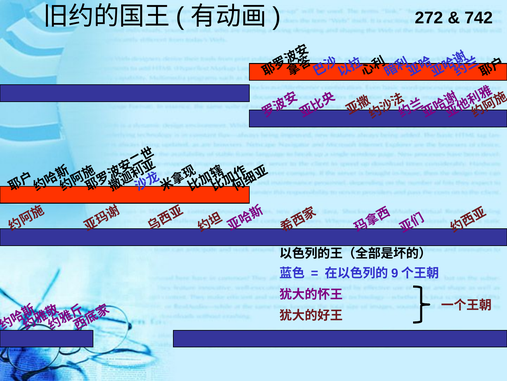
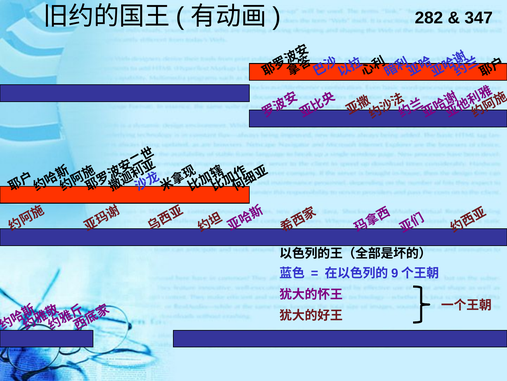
272: 272 -> 282 (429, 18)
742: 742 -> 347 (479, 18)
